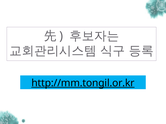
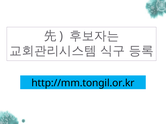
http://mm.tongil.or.kr underline: present -> none (83, 83)
